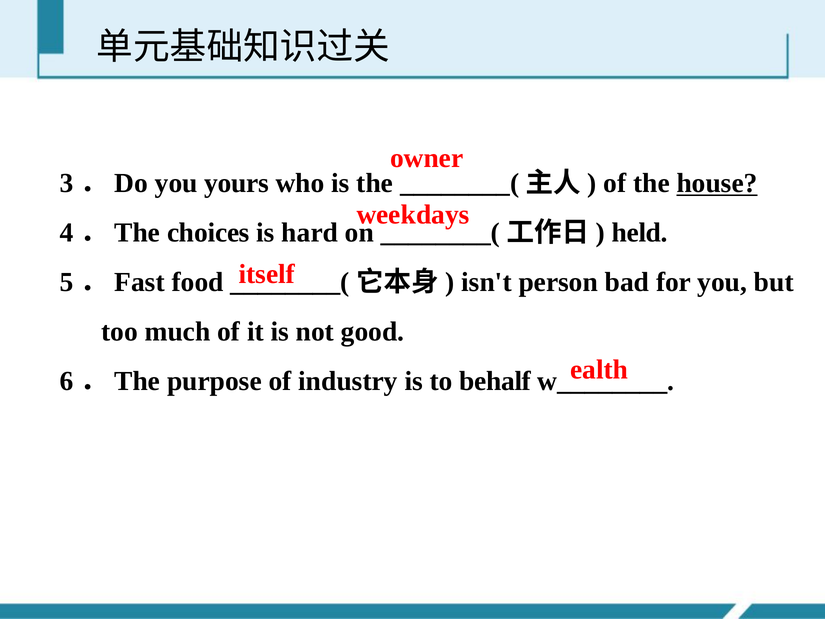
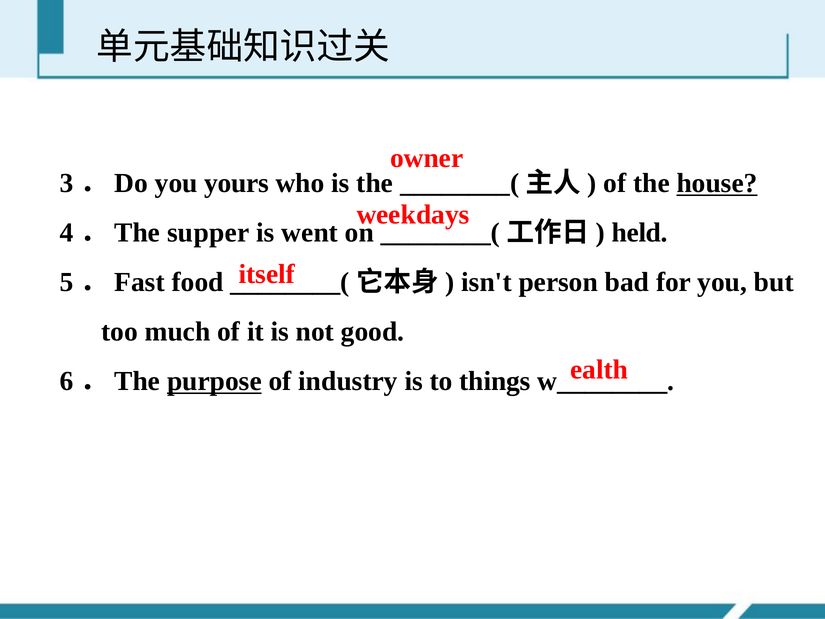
choices: choices -> supper (208, 233)
hard: hard -> went (310, 233)
purpose underline: none -> present (214, 381)
behalf: behalf -> things (495, 381)
